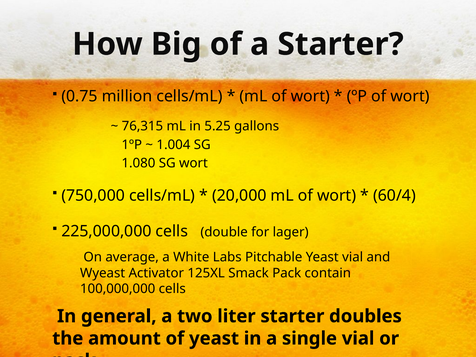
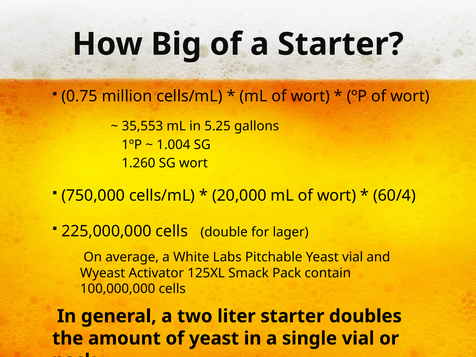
76,315: 76,315 -> 35,553 (142, 126)
1.080: 1.080 -> 1.260 (138, 163)
